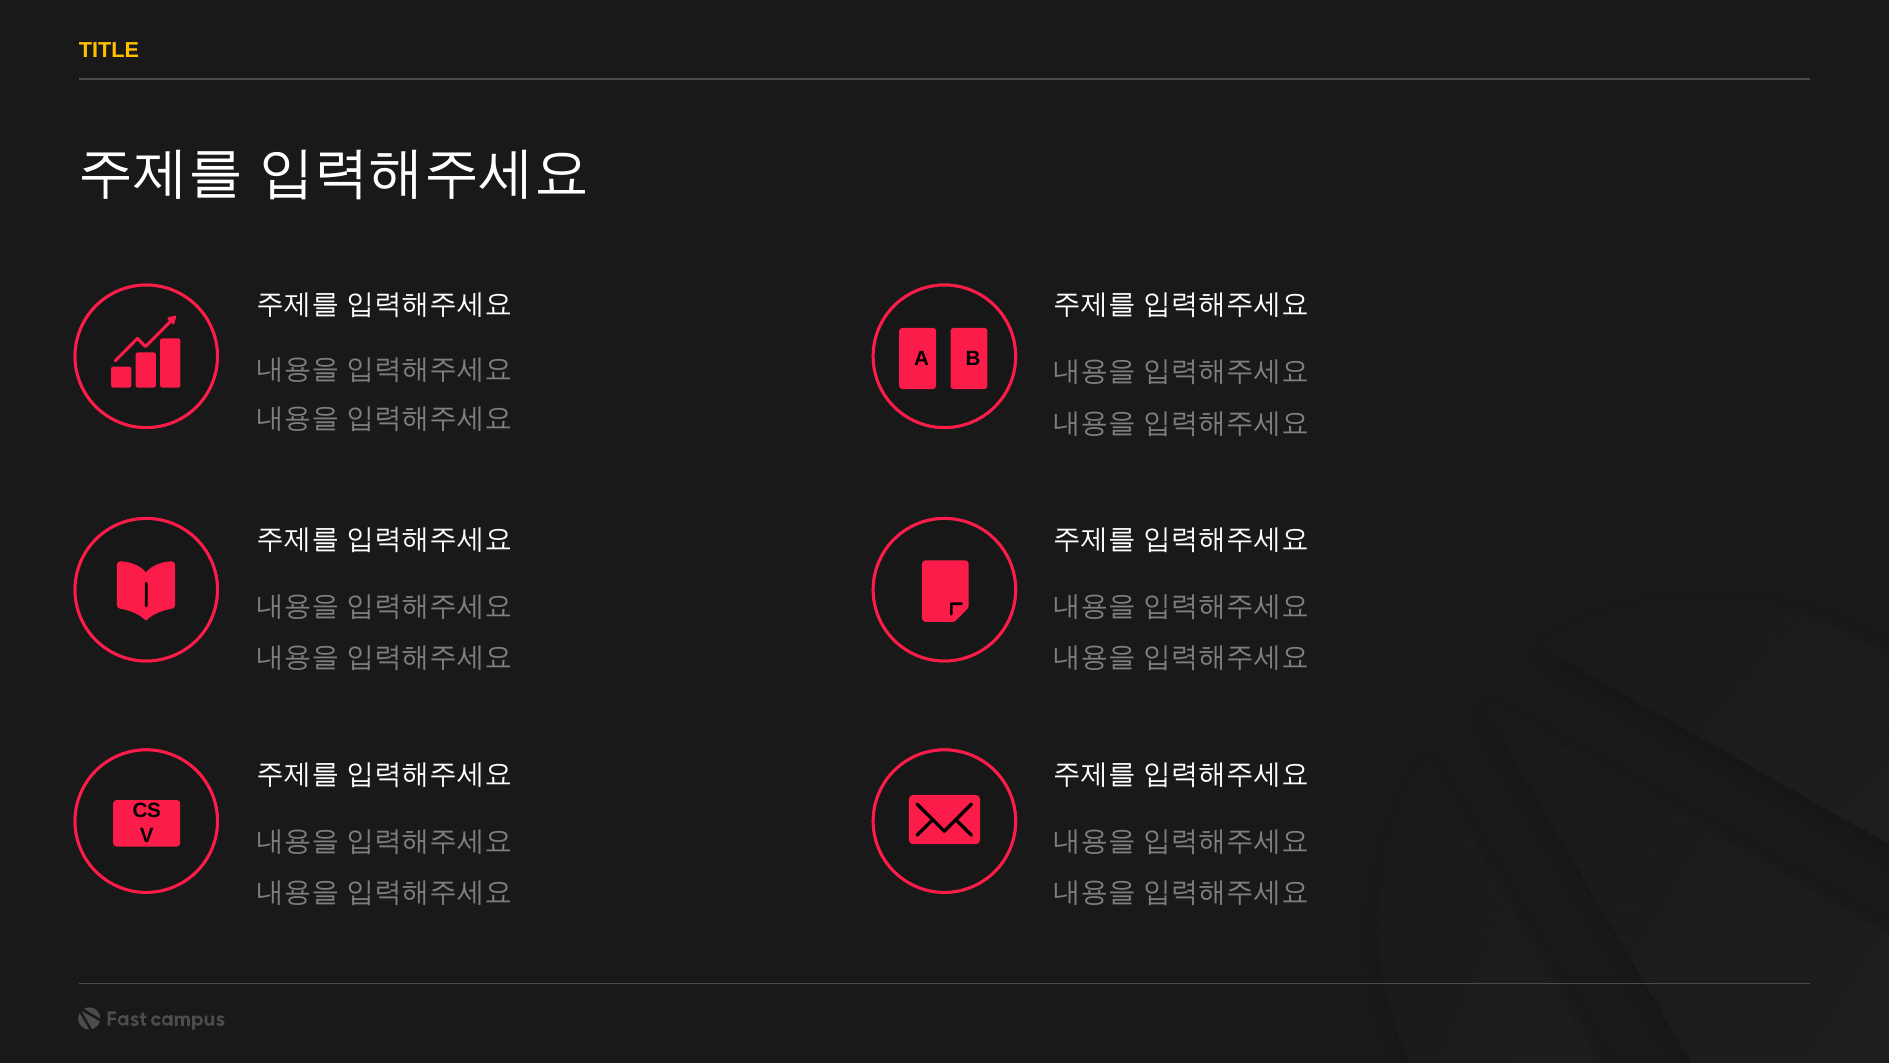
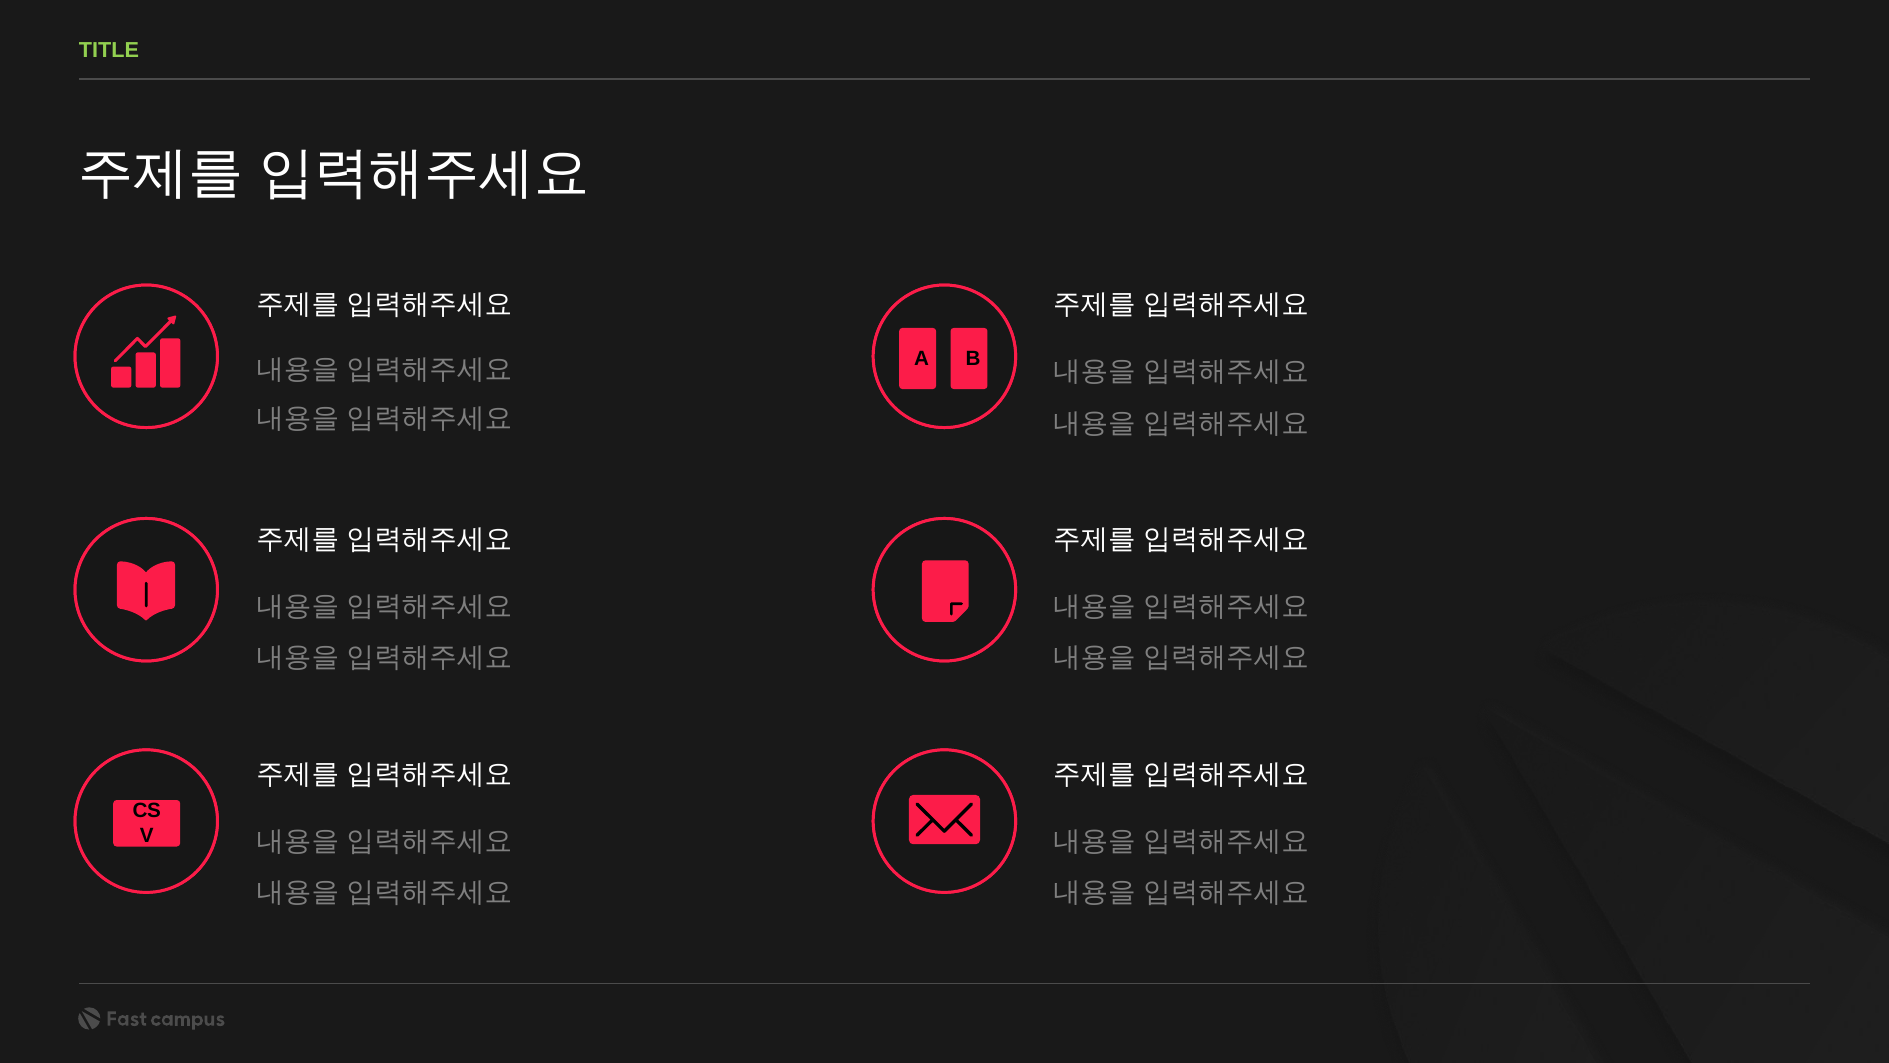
TITLE colour: yellow -> light green (109, 50)
